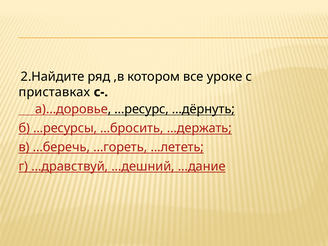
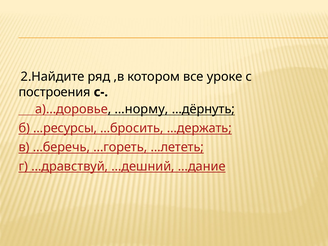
приставках: приставках -> построения (55, 92)
…ресурс: …ресурс -> …норму (141, 109)
